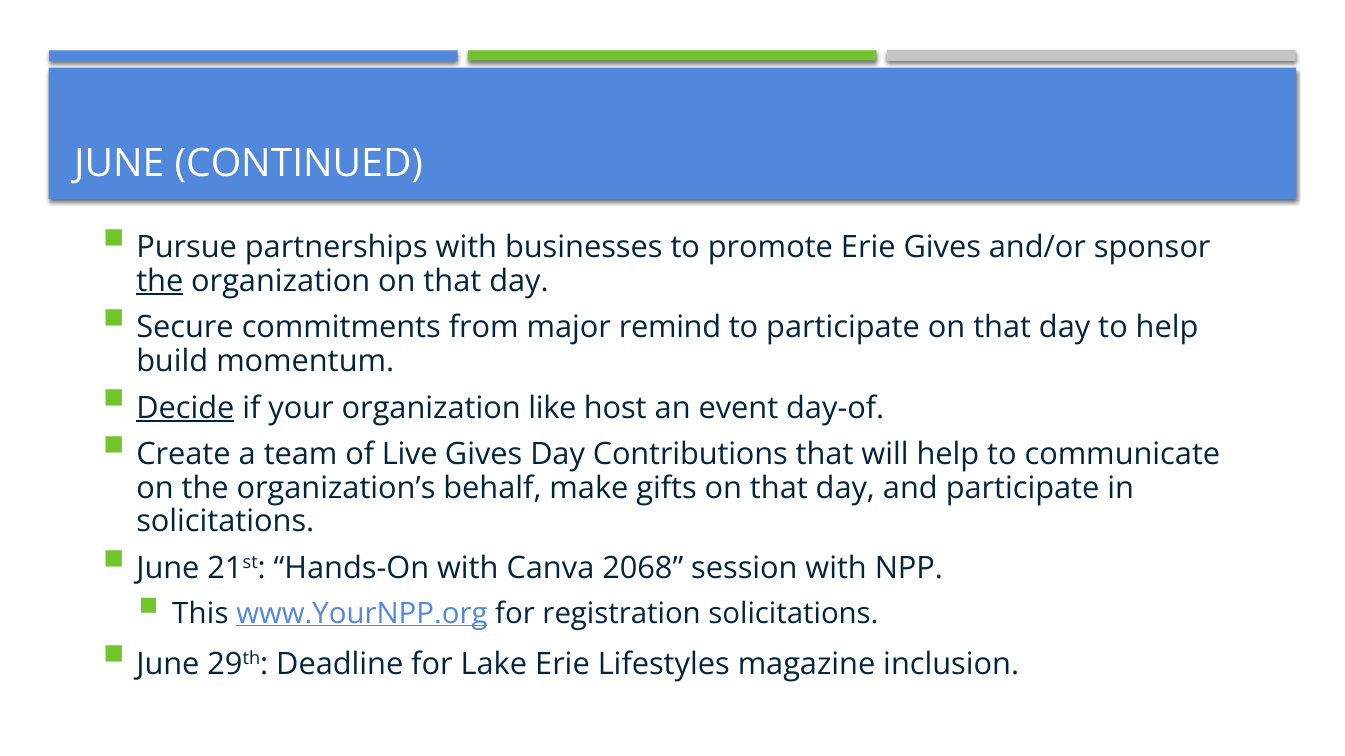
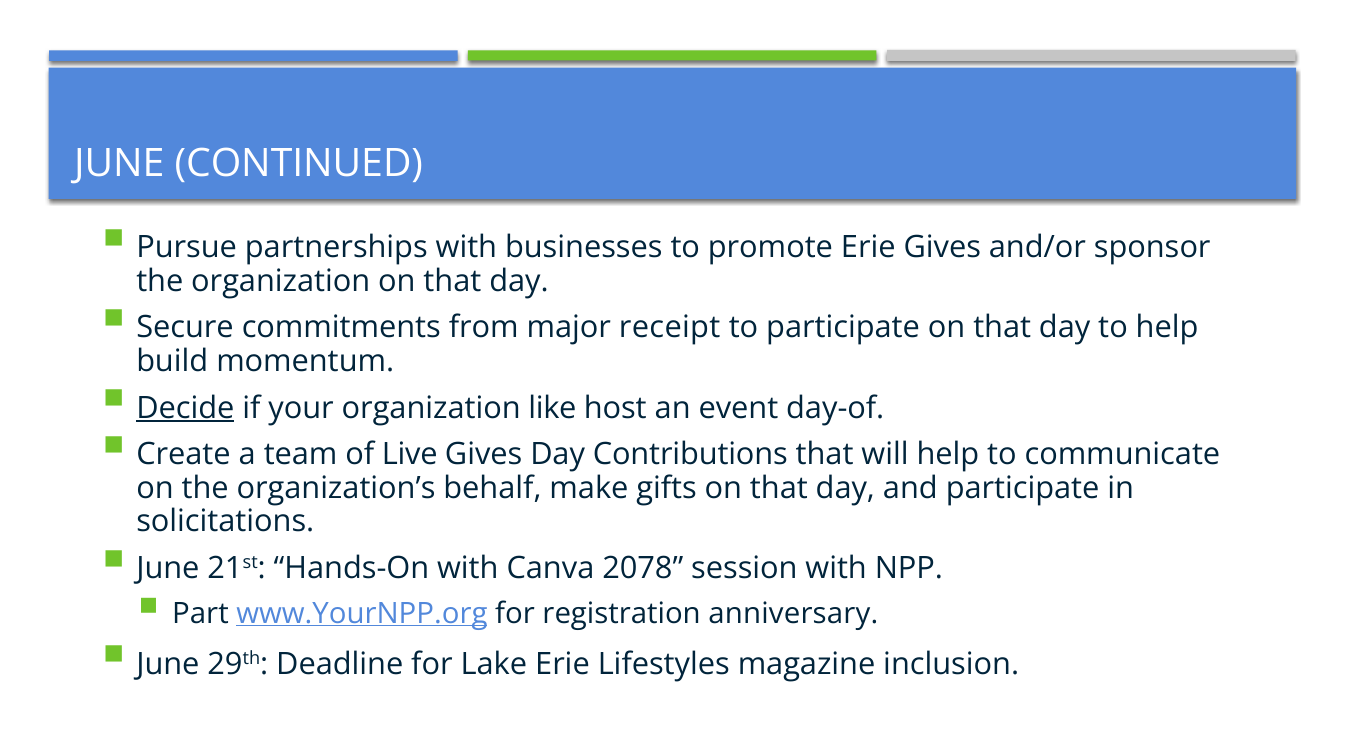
the underline: present -> none (160, 281)
remind: remind -> receipt (670, 328)
2068: 2068 -> 2078 (643, 568)
This: This -> Part (200, 614)
registration solicitations: solicitations -> anniversary (793, 614)
